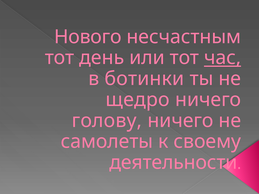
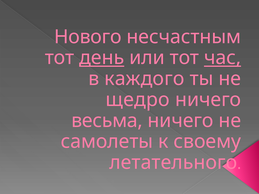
день underline: none -> present (102, 58)
ботинки: ботинки -> каждого (144, 79)
голову: голову -> весьма (107, 121)
деятельности: деятельности -> летательного (173, 163)
